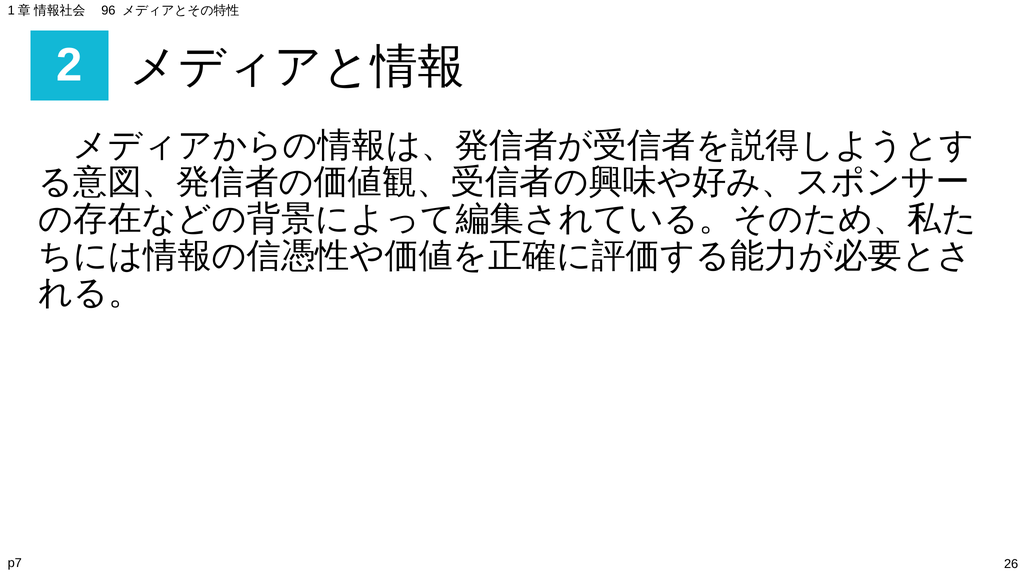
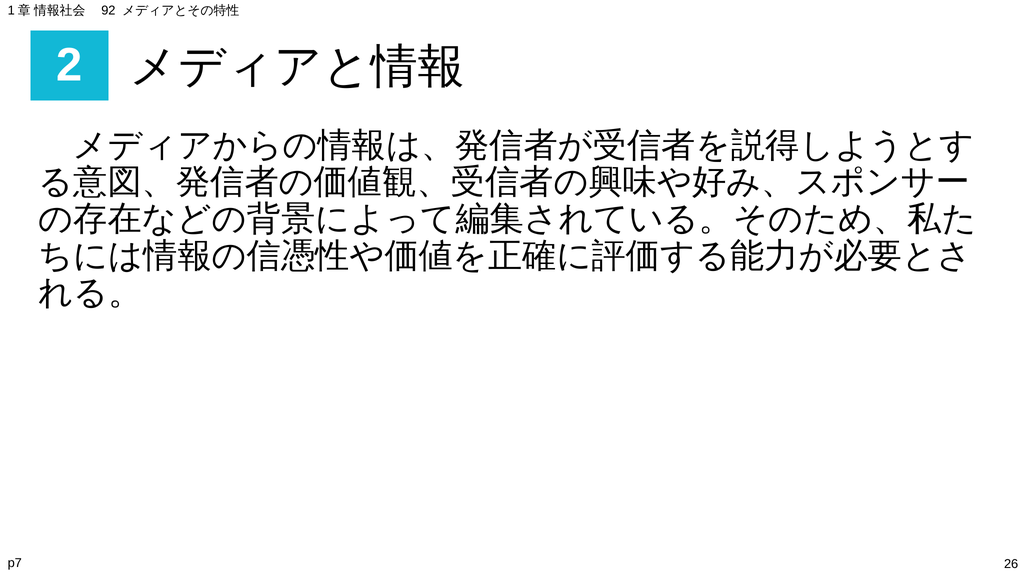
96: 96 -> 92 (108, 11)
